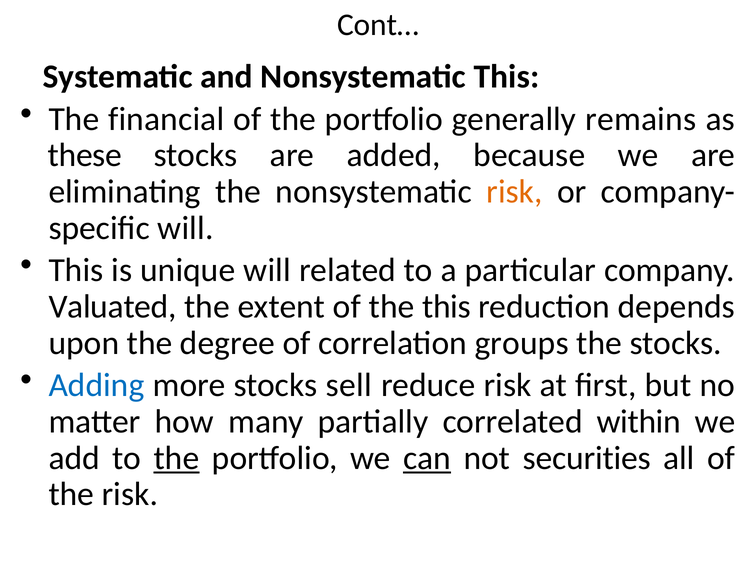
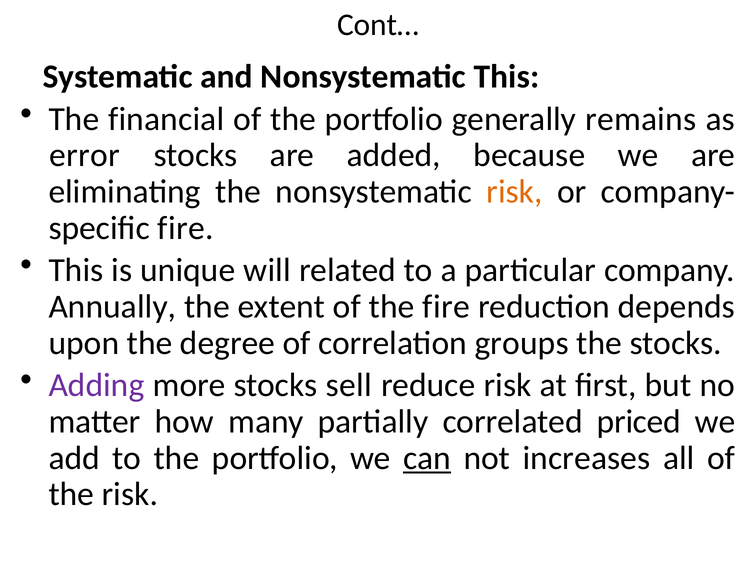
these: these -> error (85, 155)
will: will -> fire (185, 228)
Valuated: Valuated -> Annually (112, 307)
the this: this -> fire (446, 307)
Adding colour: blue -> purple (96, 385)
within: within -> priced (639, 422)
the underline: present -> none (176, 458)
securities: securities -> increases (587, 458)
